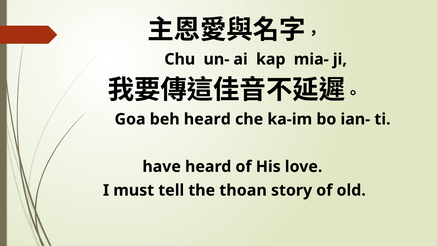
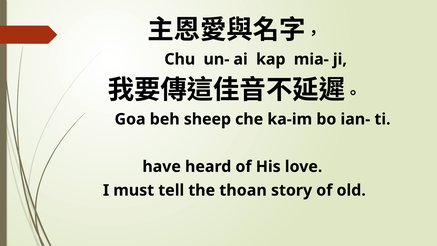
beh heard: heard -> sheep (207, 119)
